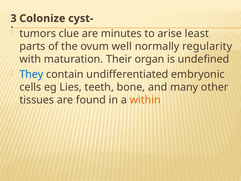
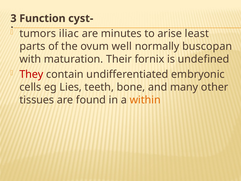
Colonize: Colonize -> Function (42, 18)
clue: clue -> iliac (69, 33)
regularity: regularity -> buscopan (207, 46)
organ: organ -> fornix (149, 59)
They colour: blue -> red (31, 74)
